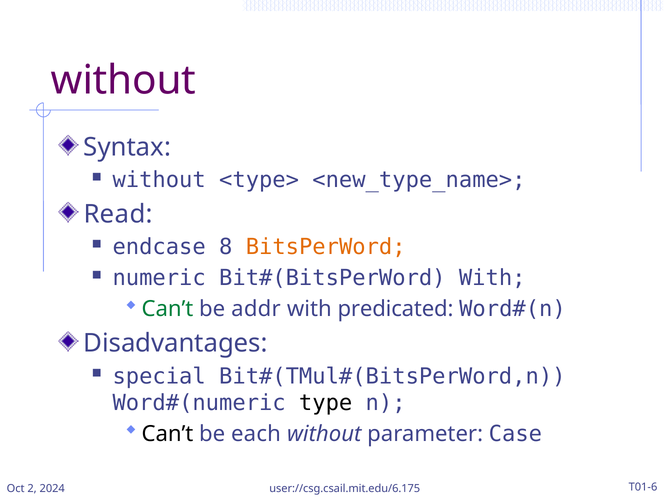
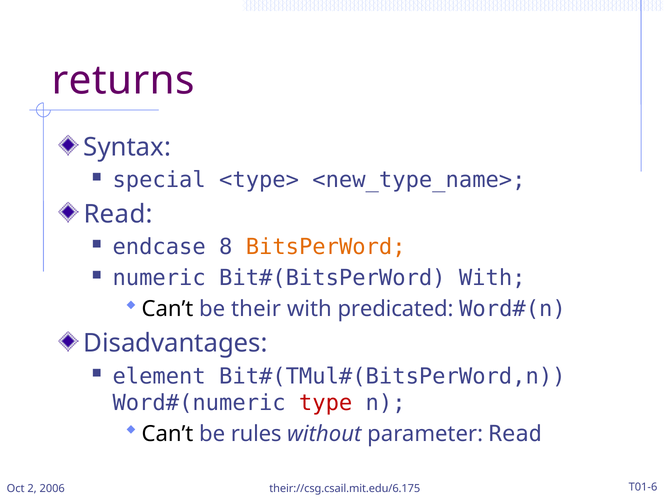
without: without -> returns (123, 80)
without: without -> special (159, 180)
Can’t colour: green -> black (167, 309)
addr: addr -> their (256, 309)
special: special -> element (159, 376)
type colour: black -> red (326, 403)
each: each -> rules (256, 434)
parameter Case: Case -> Read (515, 434)
2024: 2024 -> 2006 (52, 489)
user://csg.csail.mit.edu/6.175: user://csg.csail.mit.edu/6.175 -> their://csg.csail.mit.edu/6.175 (345, 489)
